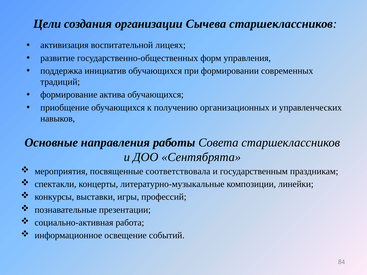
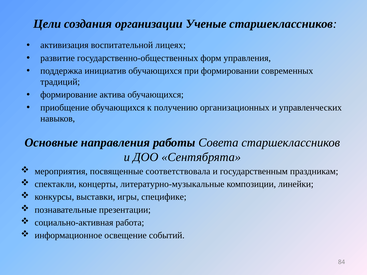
Сычева: Сычева -> Ученые (206, 24)
профессий: профессий -> специфике (164, 197)
